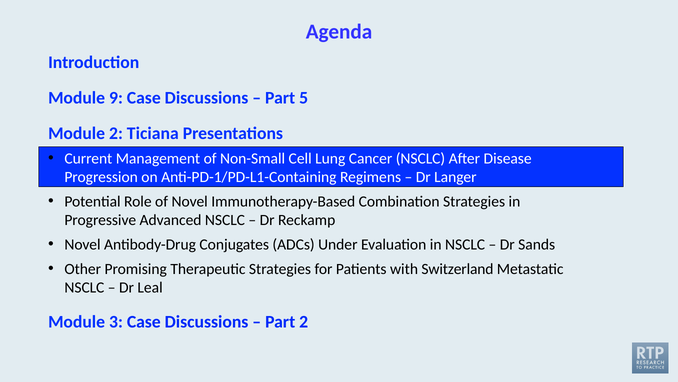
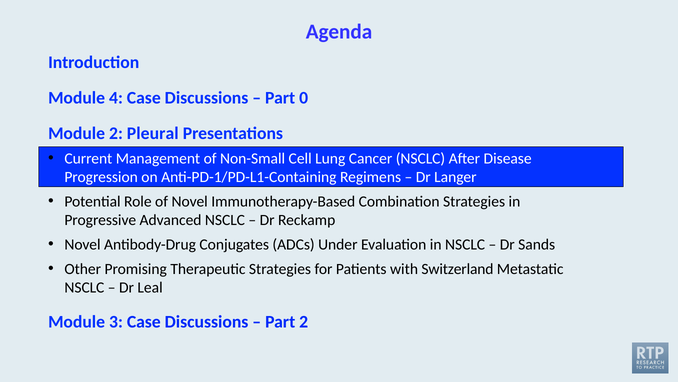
9: 9 -> 4 (116, 98)
5: 5 -> 0 (304, 98)
Ticiana: Ticiana -> Pleural (153, 133)
